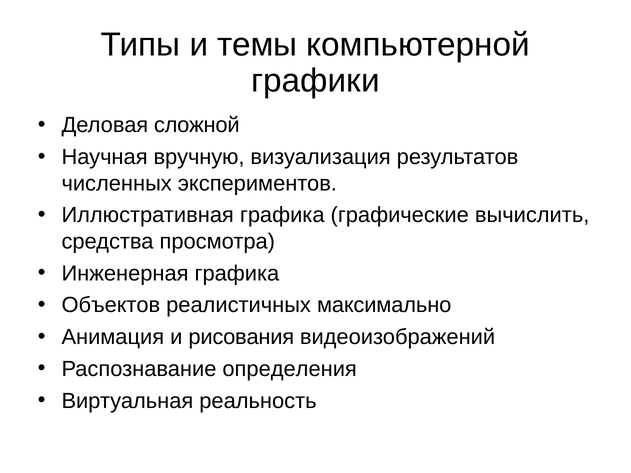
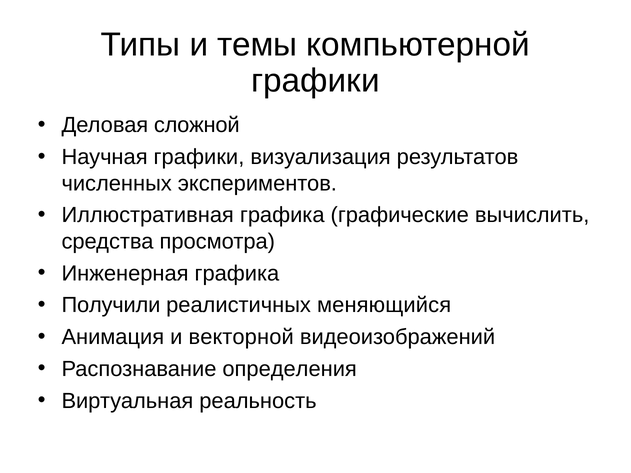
Научная вручную: вручную -> графики (199, 157)
Объектов: Объектов -> Получили (111, 305)
максимально: максимально -> меняющийся (384, 305)
рисования: рисования -> векторной (241, 337)
